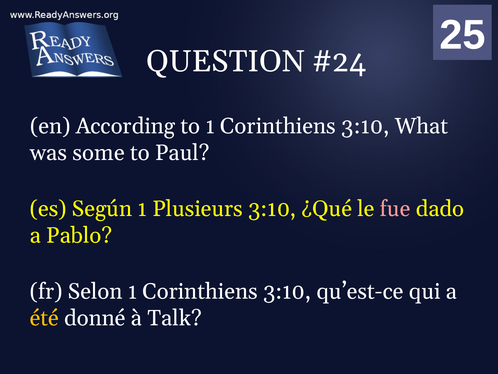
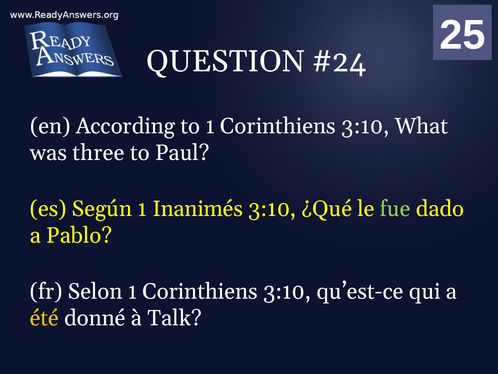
some: some -> three (99, 153)
Plusieurs: Plusieurs -> Inanimés (198, 209)
fue colour: pink -> light green (395, 209)
